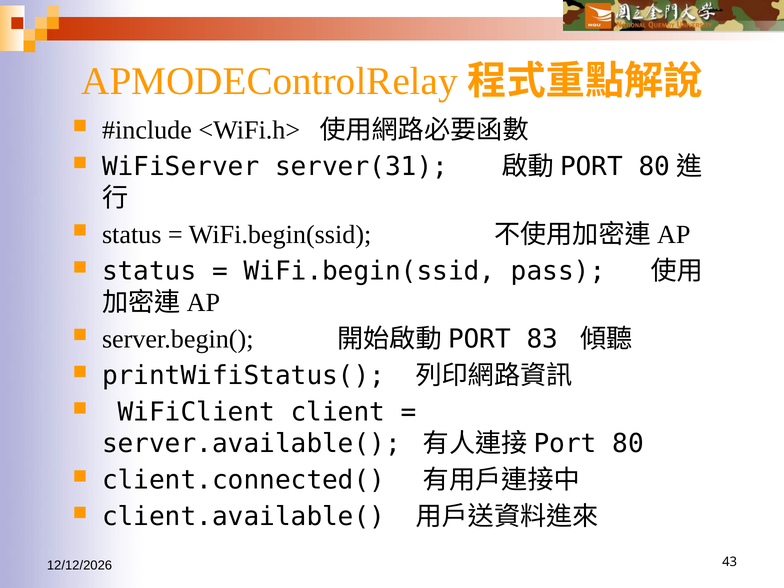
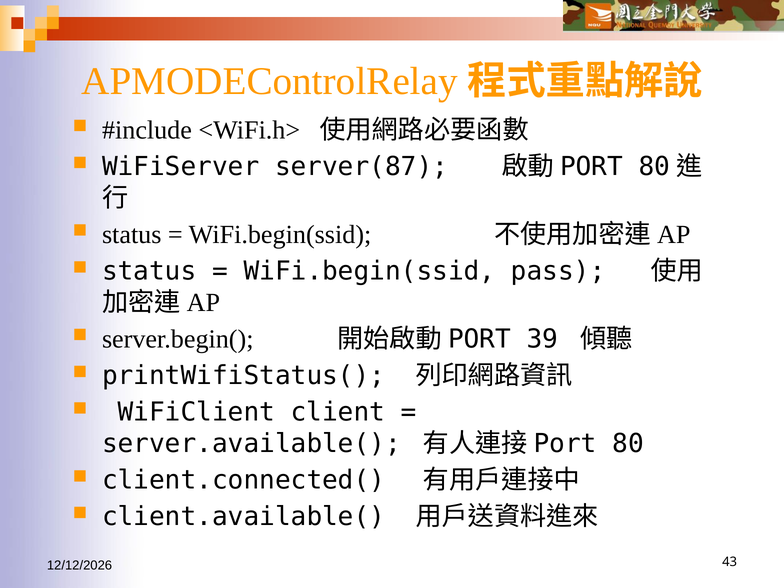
server(31: server(31 -> server(87 (362, 167)
83: 83 -> 39 (542, 339)
